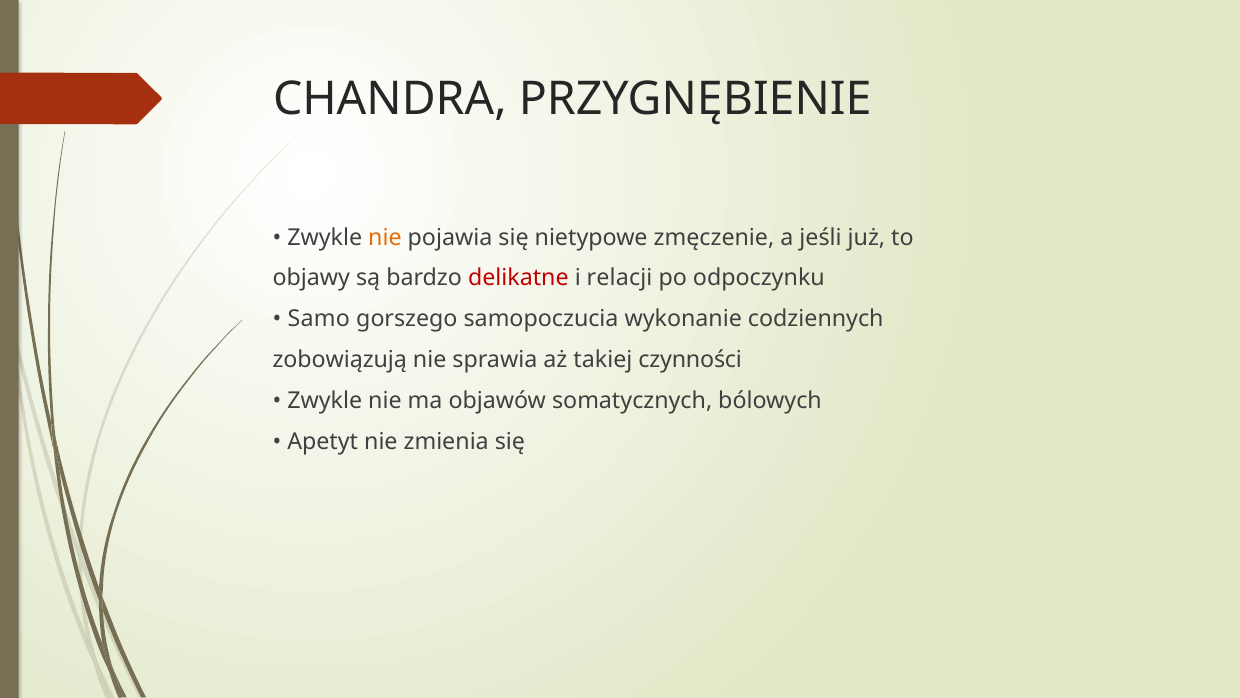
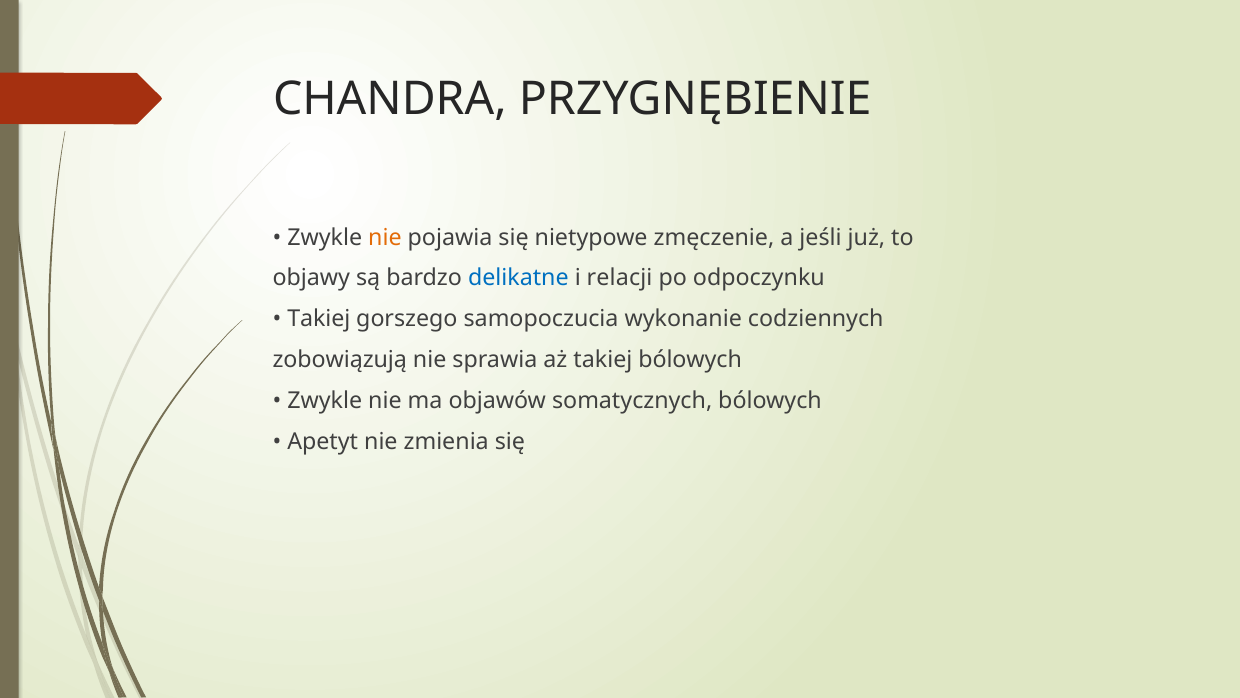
delikatne colour: red -> blue (518, 278)
Samo: Samo -> Takiej (319, 319)
takiej czynności: czynności -> bólowych (690, 360)
